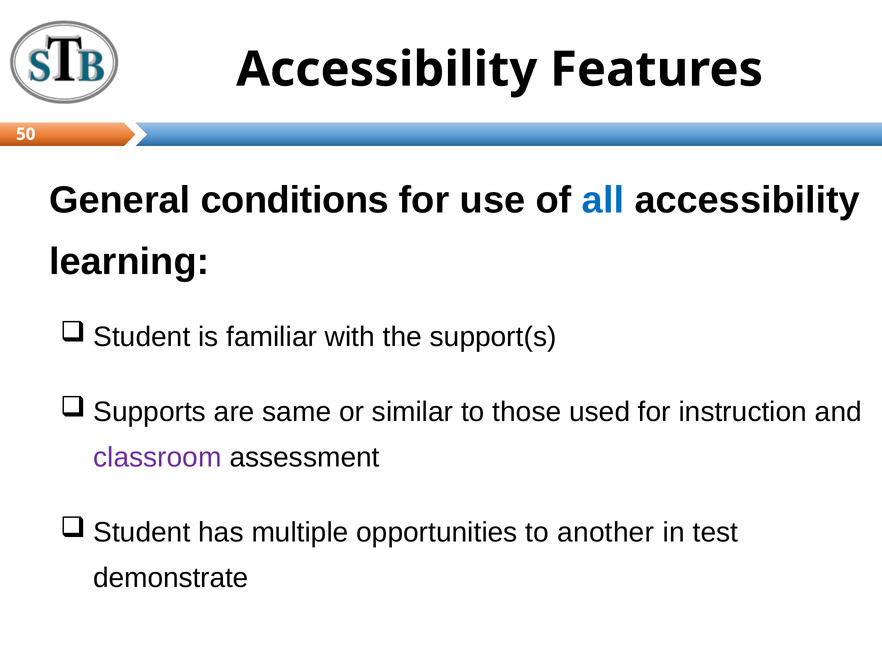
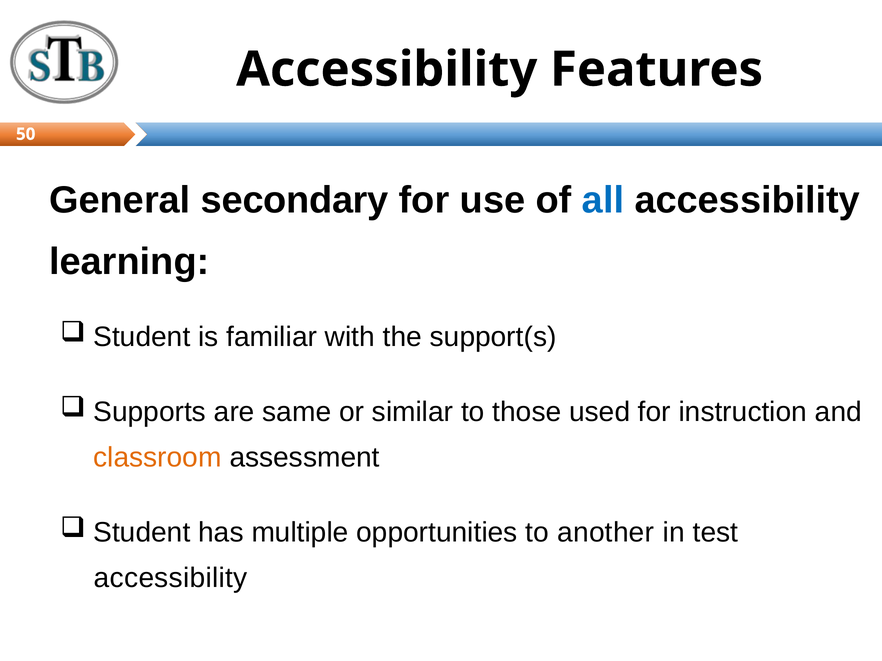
conditions: conditions -> secondary (295, 200)
classroom colour: purple -> orange (157, 458)
demonstrate: demonstrate -> accessibility (171, 579)
